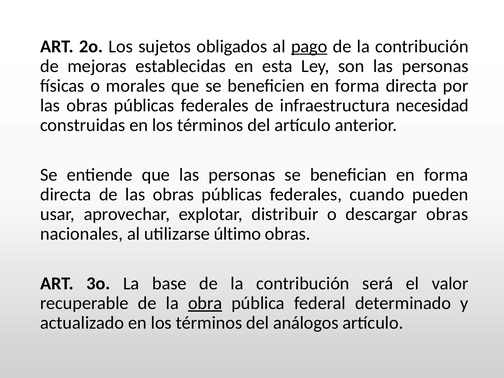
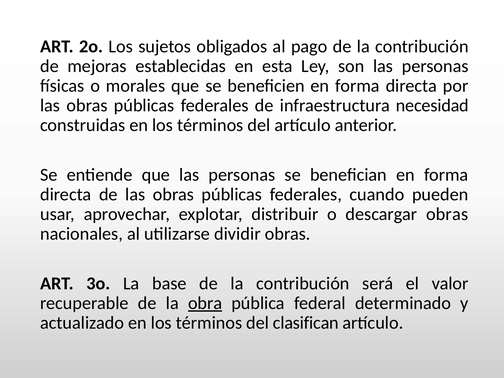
pago underline: present -> none (309, 46)
último: último -> dividir (237, 234)
análogos: análogos -> clasifican (306, 323)
